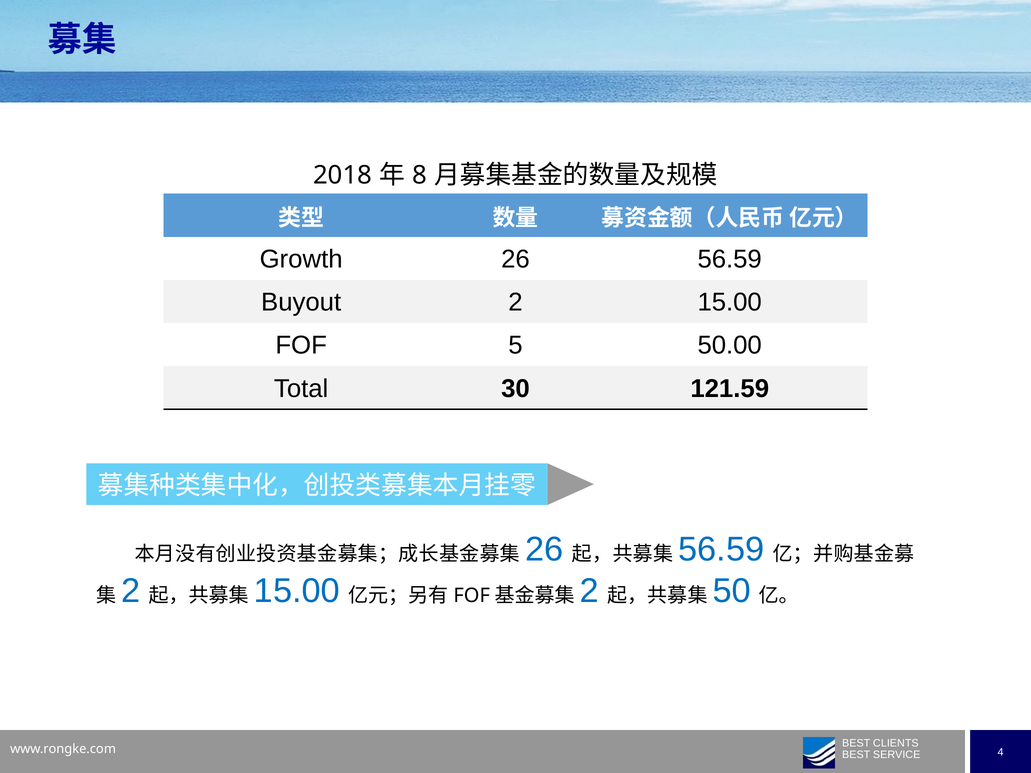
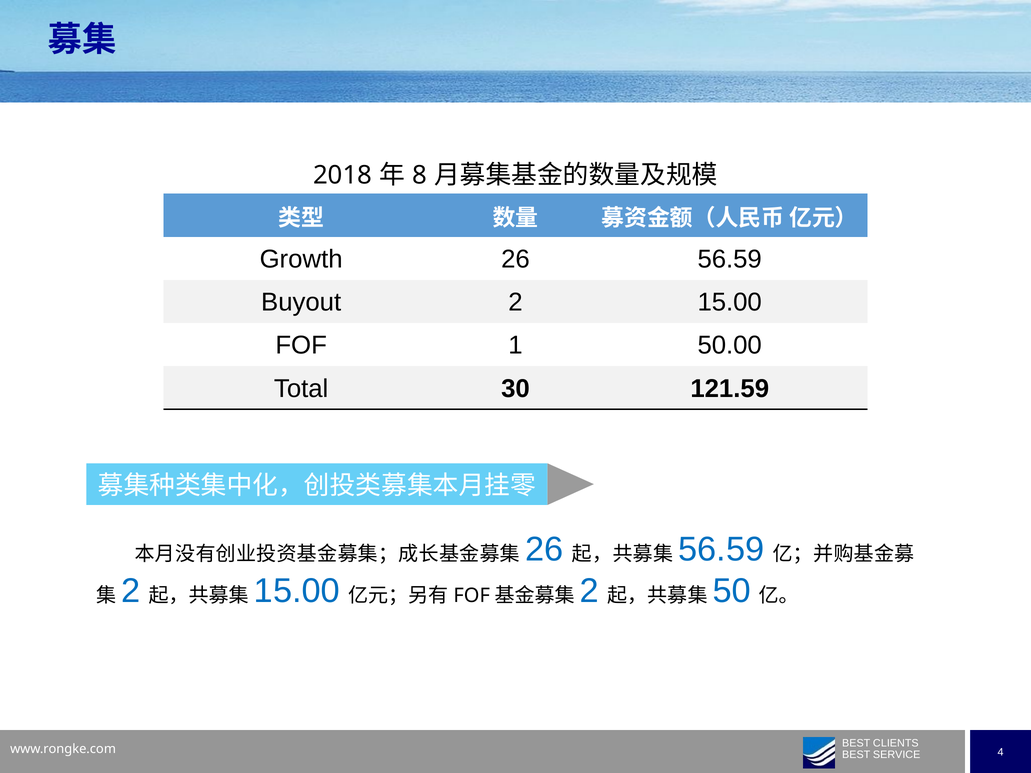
5: 5 -> 1 (515, 346)
